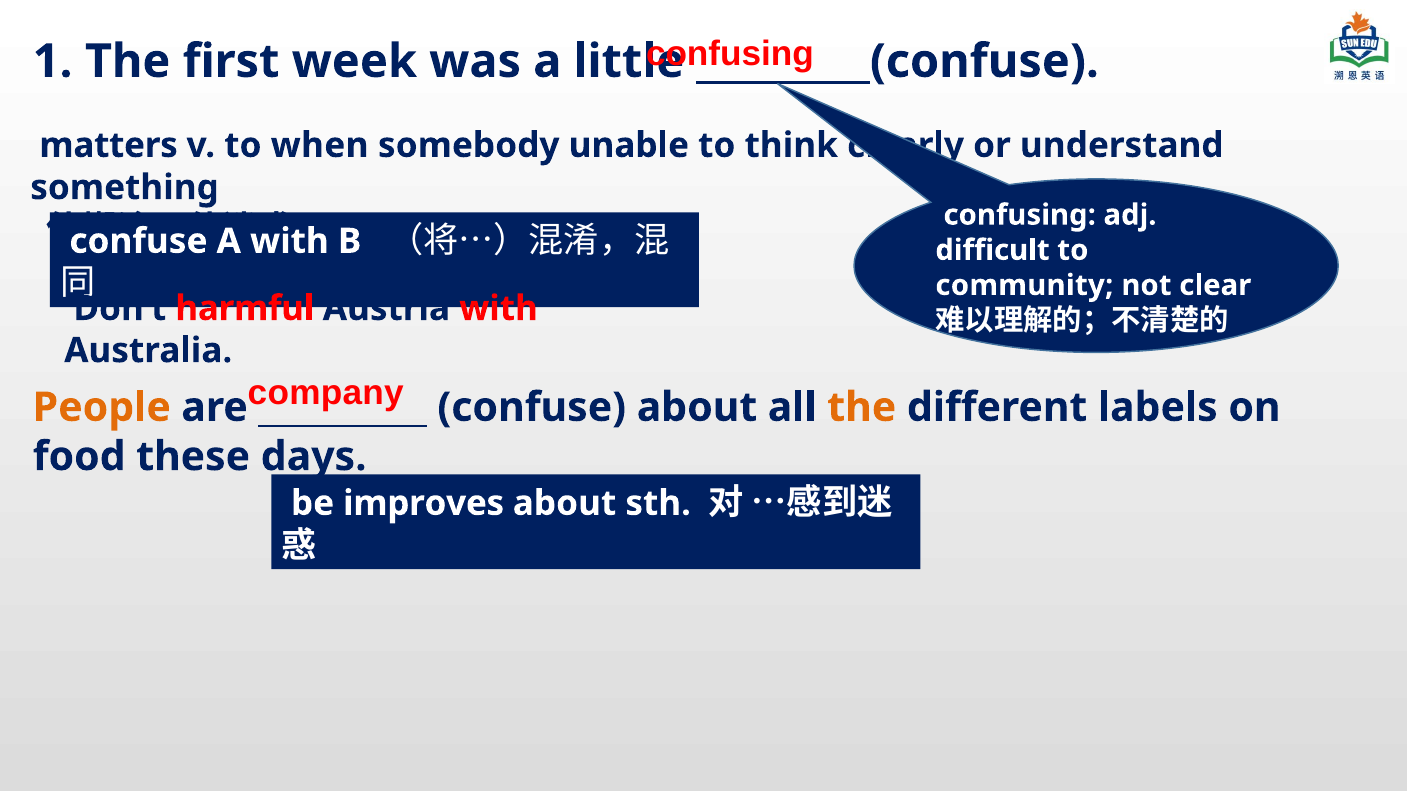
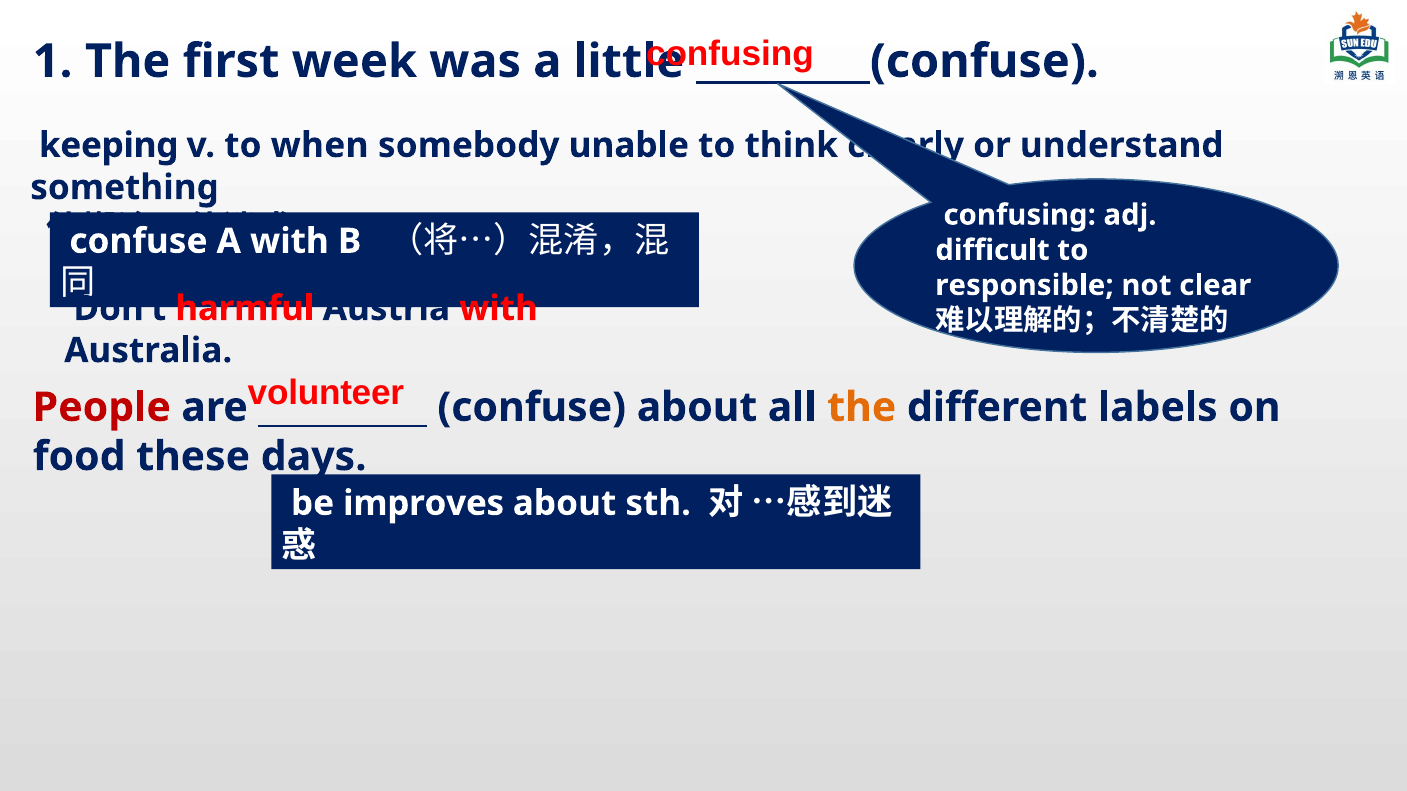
matters: matters -> keeping (109, 145)
community: community -> responsible (1025, 285)
company: company -> volunteer (326, 393)
People colour: orange -> red (102, 408)
